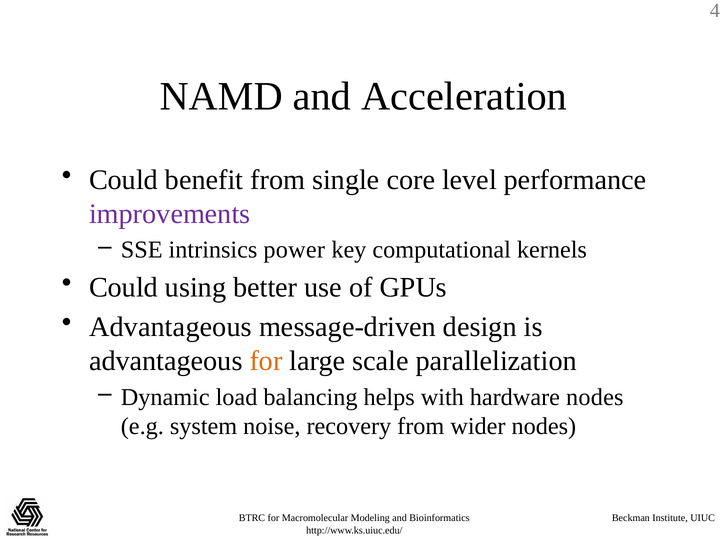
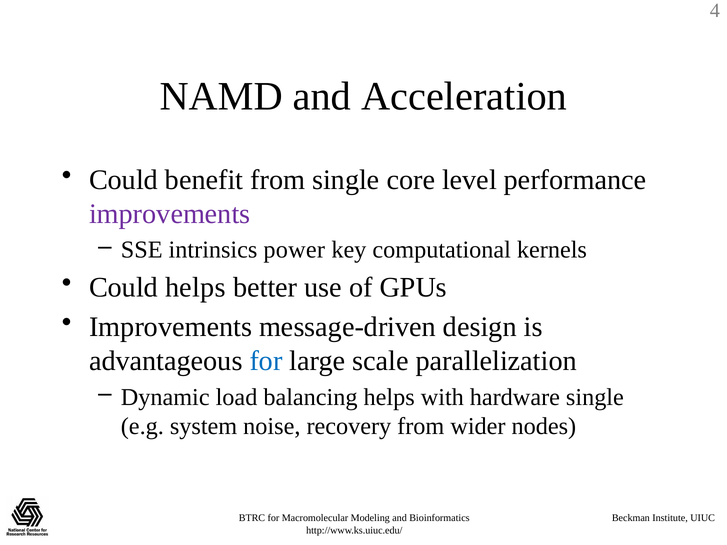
Could using: using -> helps (195, 288)
Advantageous: Advantageous -> Improvements (171, 327)
for colour: orange -> blue (266, 361)
hardware nodes: nodes -> single (595, 397)
